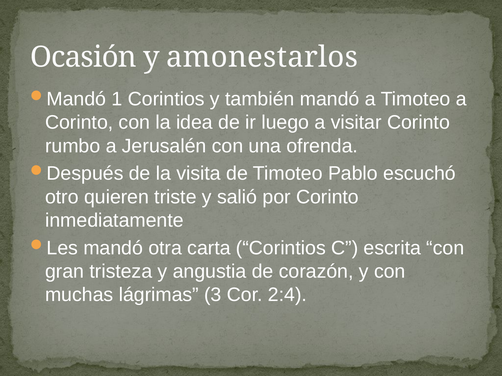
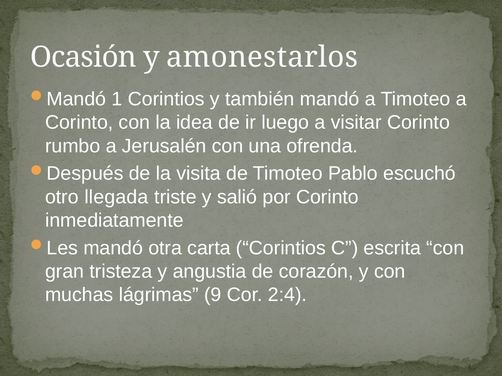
quieren: quieren -> llegada (116, 197)
3: 3 -> 9 (213, 295)
